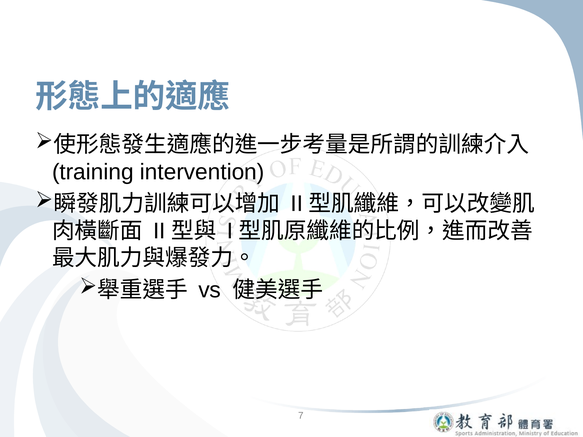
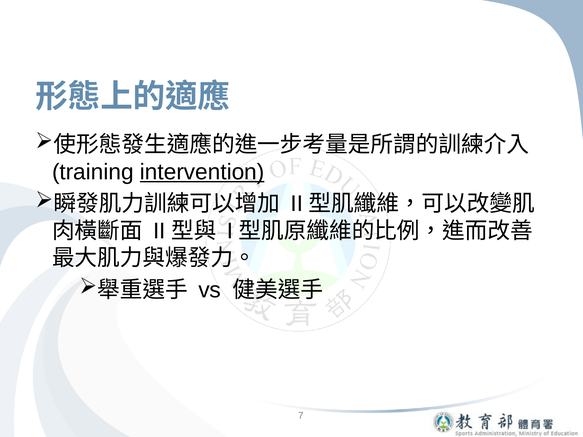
intervention underline: none -> present (202, 172)
